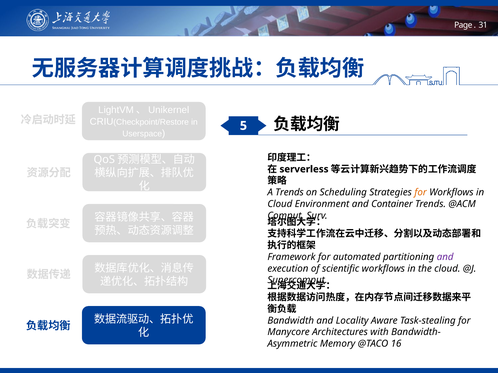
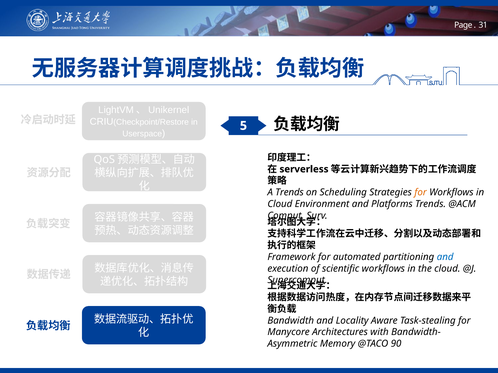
Container: Container -> Platforms (392, 204)
and colour: purple -> blue (445, 257)
16: 16 -> 90 (396, 344)
